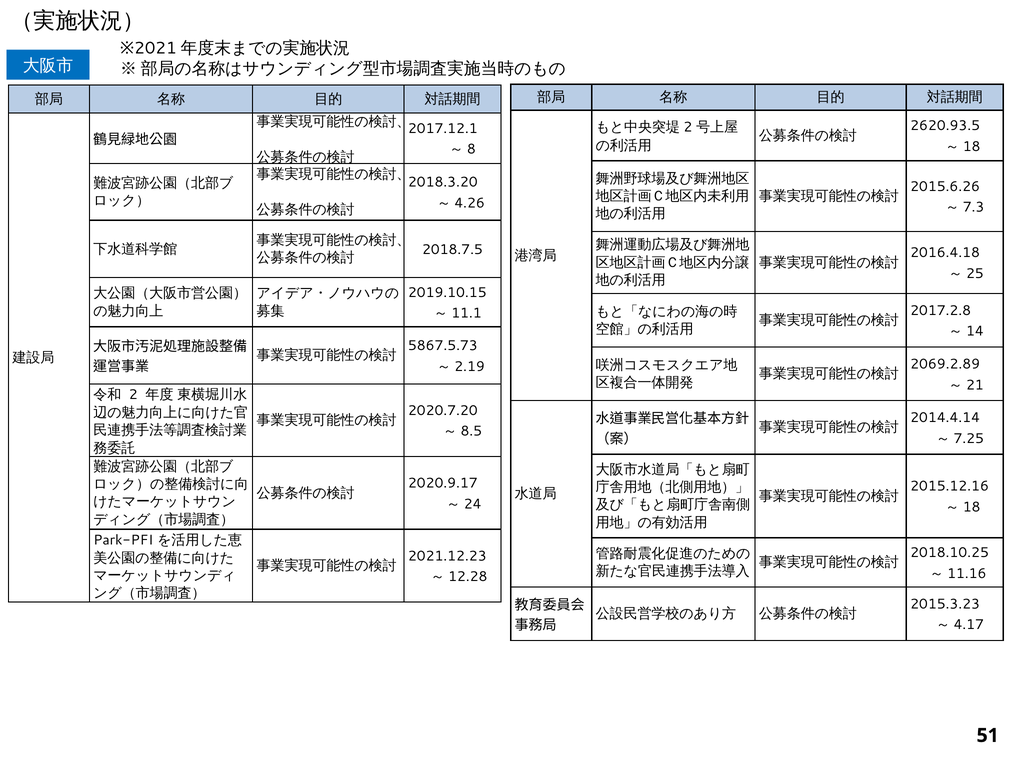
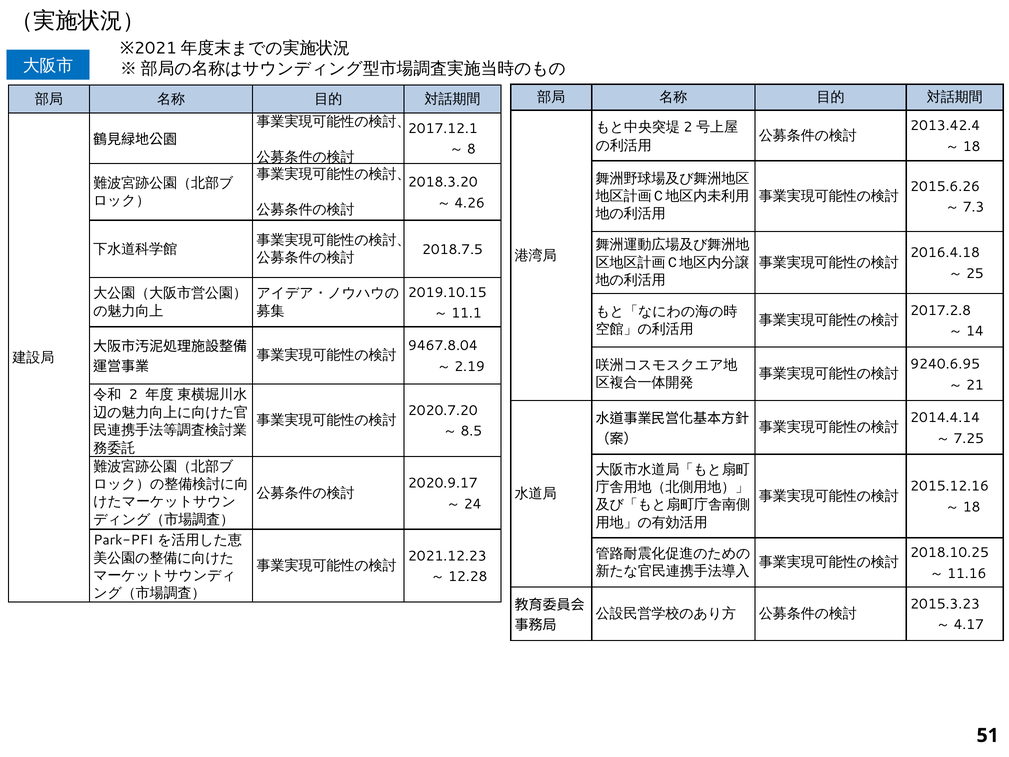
2620.93.5: 2620.93.5 -> 2013.42.4 (945, 126)
5867.5.73: 5867.5.73 -> 9467.8.04 (443, 346)
2069.2.89: 2069.2.89 -> 9240.6.95 (945, 364)
